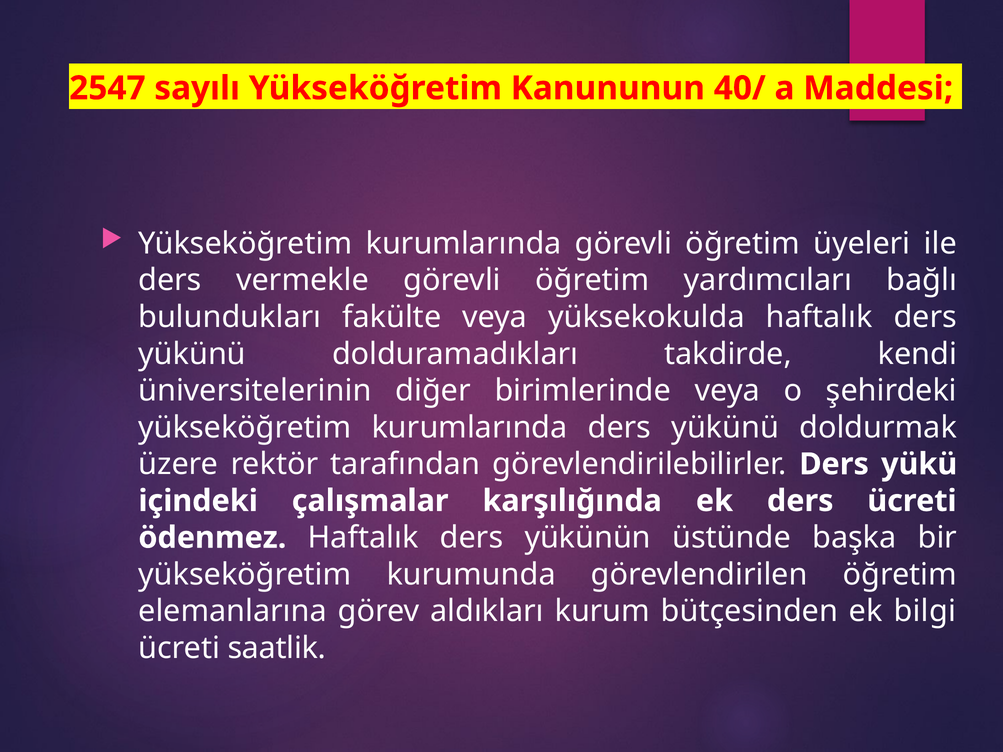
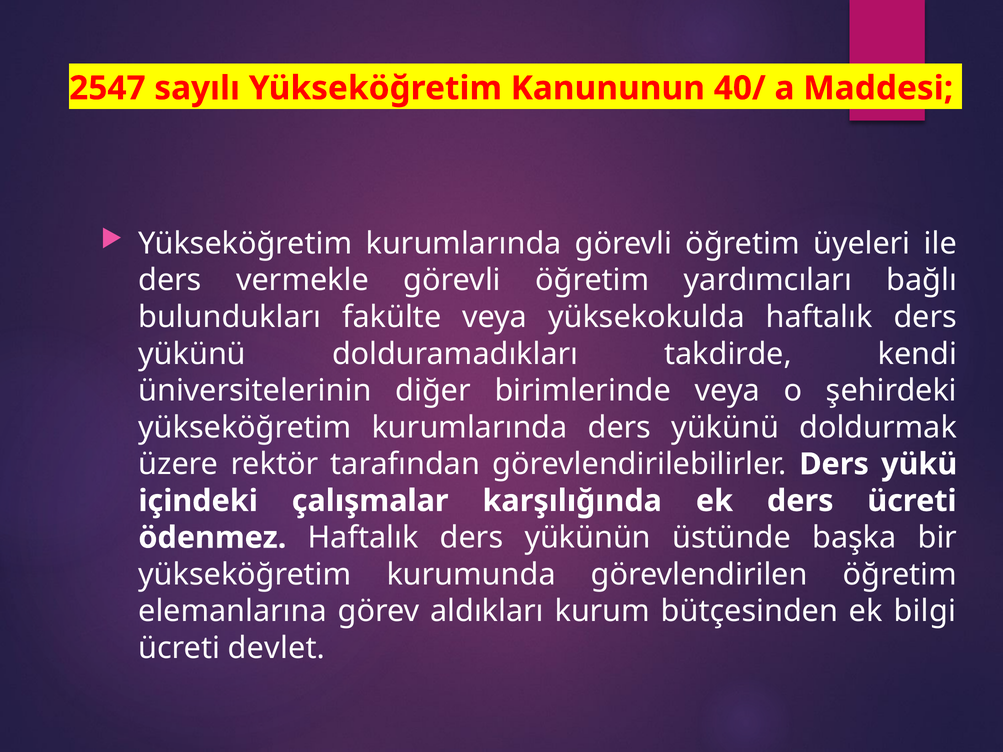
saatlik: saatlik -> devlet (276, 648)
